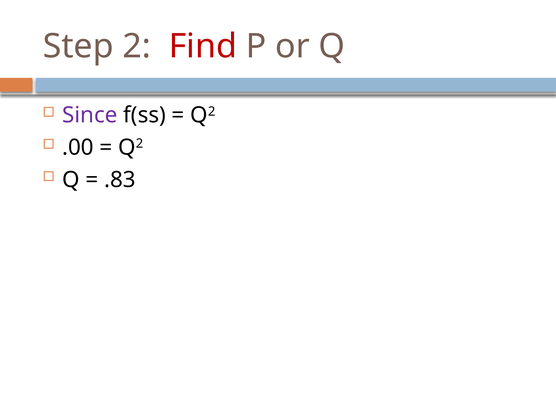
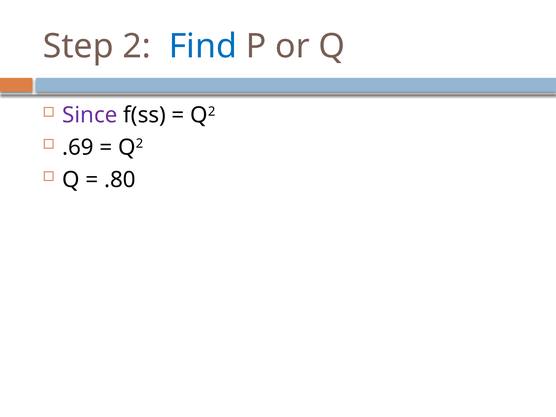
Find colour: red -> blue (203, 46)
.00: .00 -> .69 (78, 147)
.83: .83 -> .80 (120, 180)
